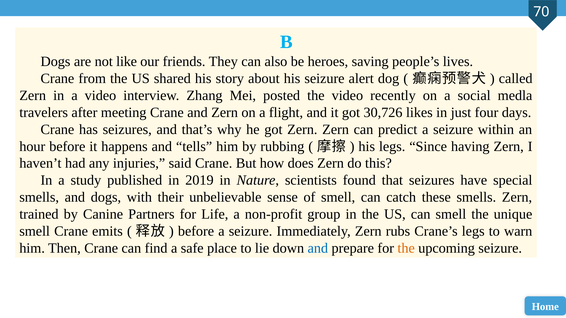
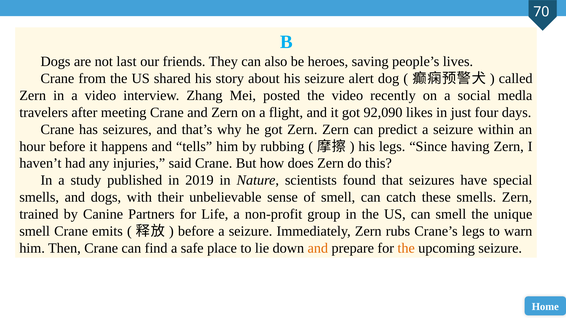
like: like -> last (126, 62)
30,726: 30,726 -> 92,090 (383, 113)
and colour: blue -> orange (318, 248)
